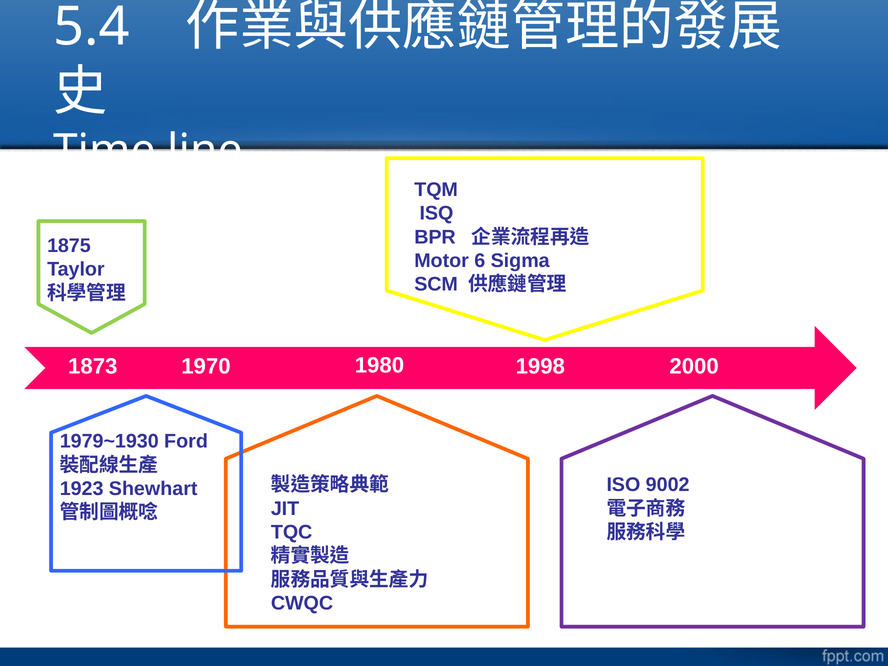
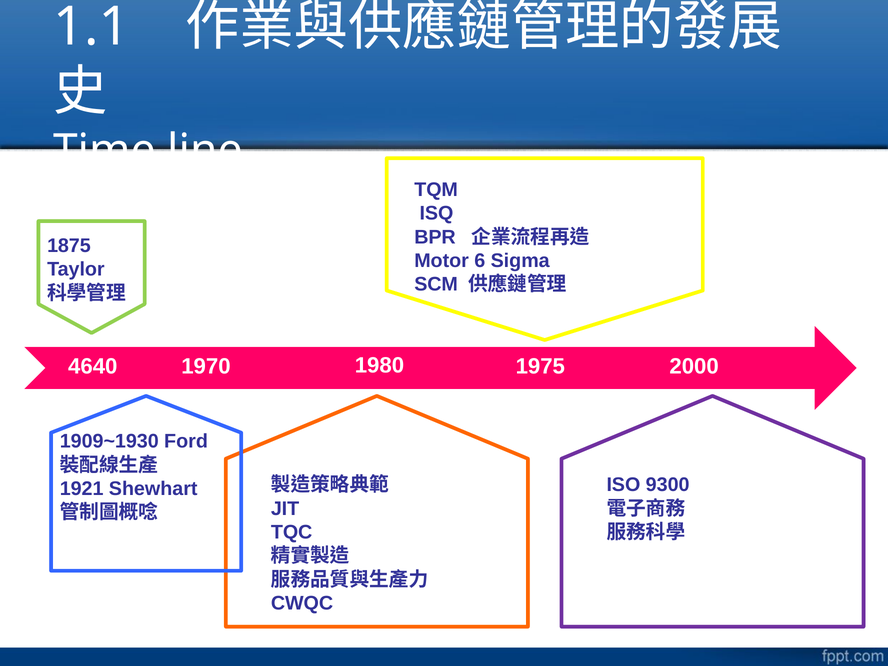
5.4: 5.4 -> 1.1 (92, 27)
1873: 1873 -> 4640 (93, 366)
1998: 1998 -> 1975 (540, 366)
1979~1930: 1979~1930 -> 1909~1930 (109, 441)
9002: 9002 -> 9300 (668, 485)
1923: 1923 -> 1921 (82, 489)
